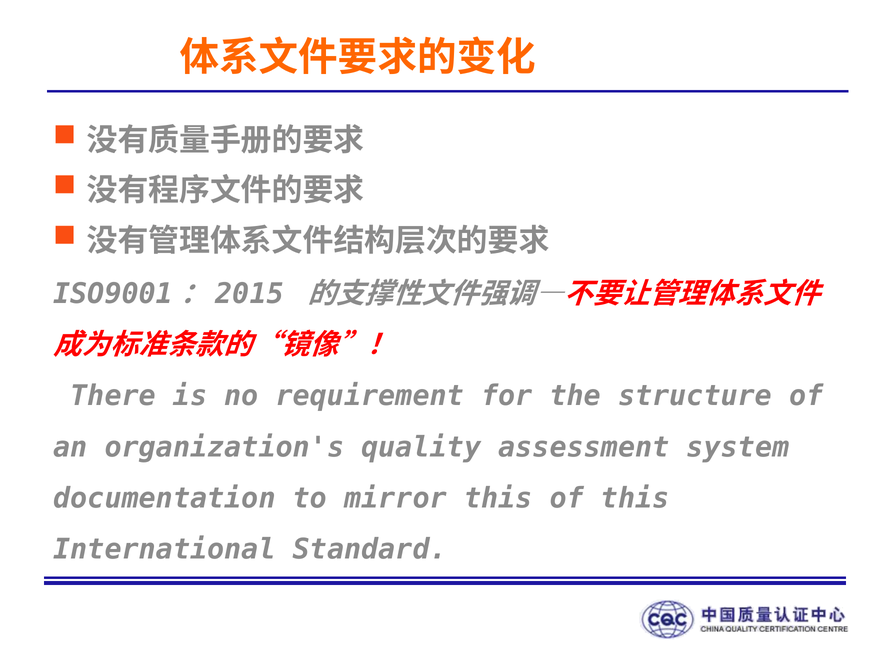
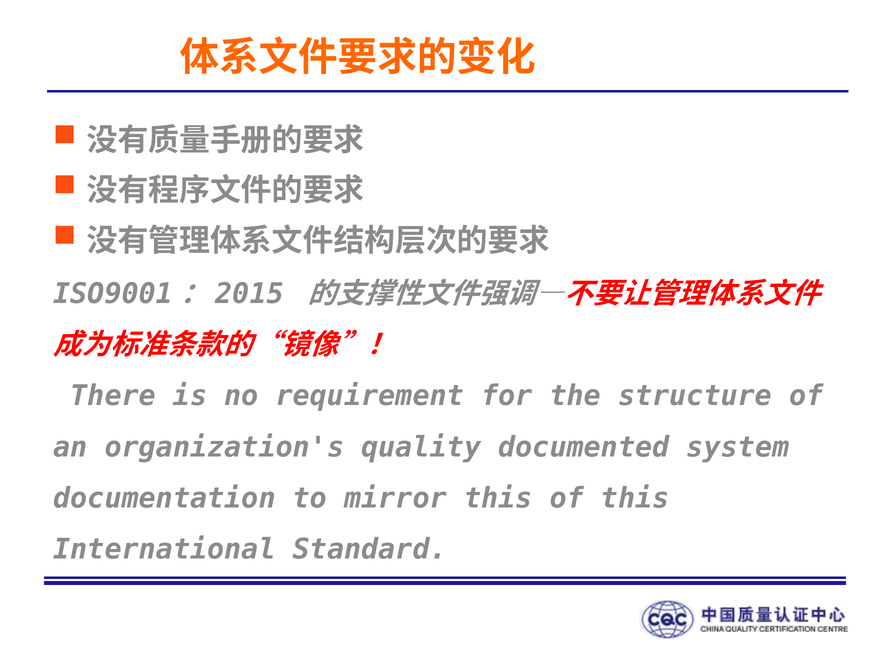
assessment: assessment -> documented (584, 447)
